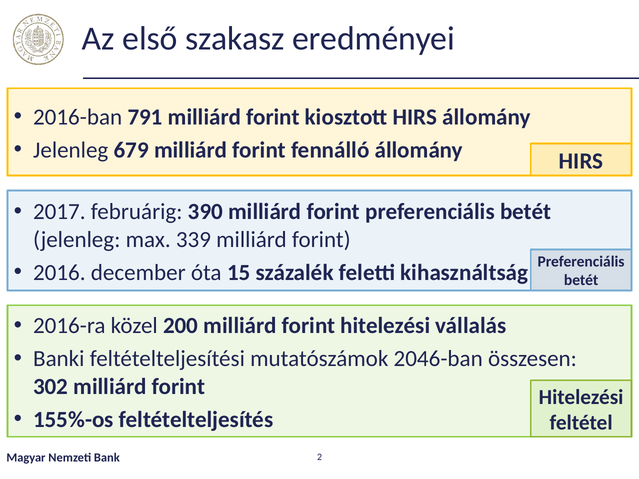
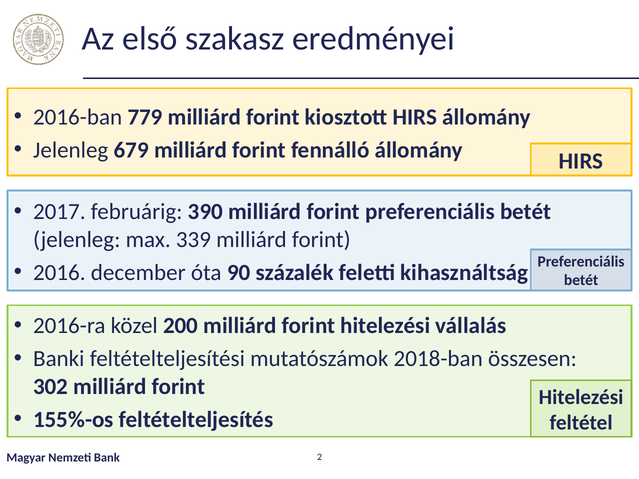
791: 791 -> 779 (145, 117)
15: 15 -> 90 (239, 273)
2046-ban: 2046-ban -> 2018-ban (438, 359)
